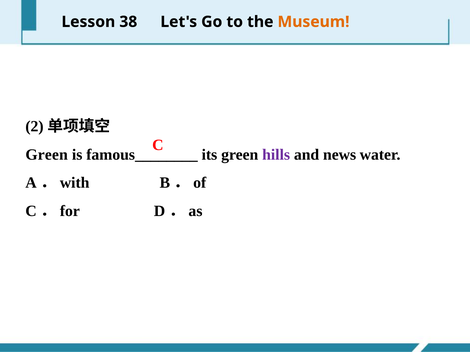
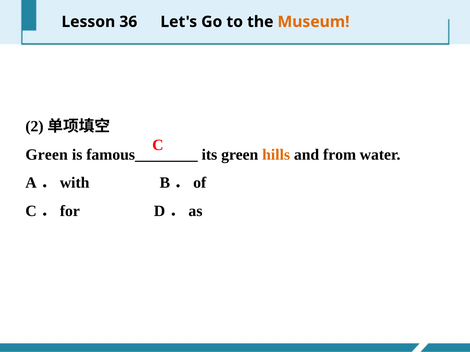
38: 38 -> 36 (128, 22)
hills colour: purple -> orange (276, 155)
news: news -> from (340, 155)
